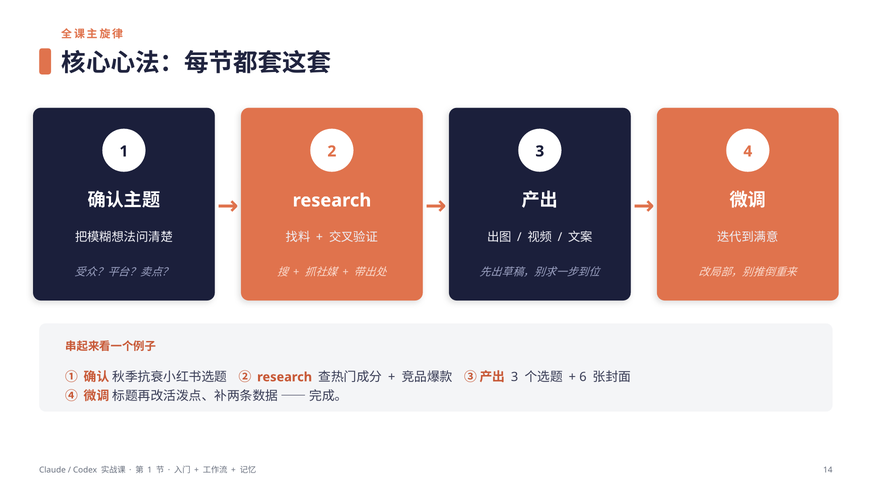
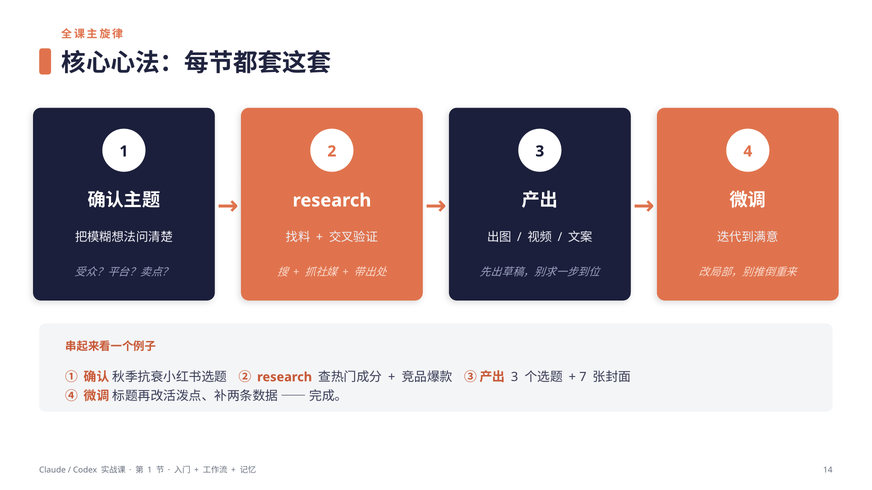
6: 6 -> 7 (583, 377)
